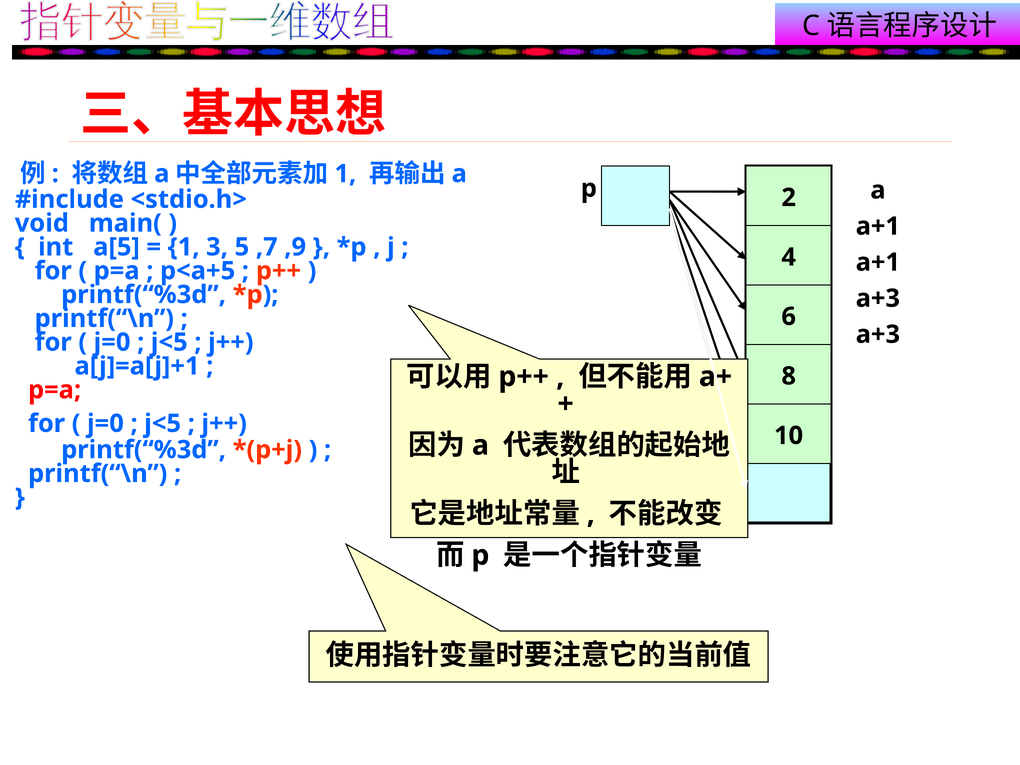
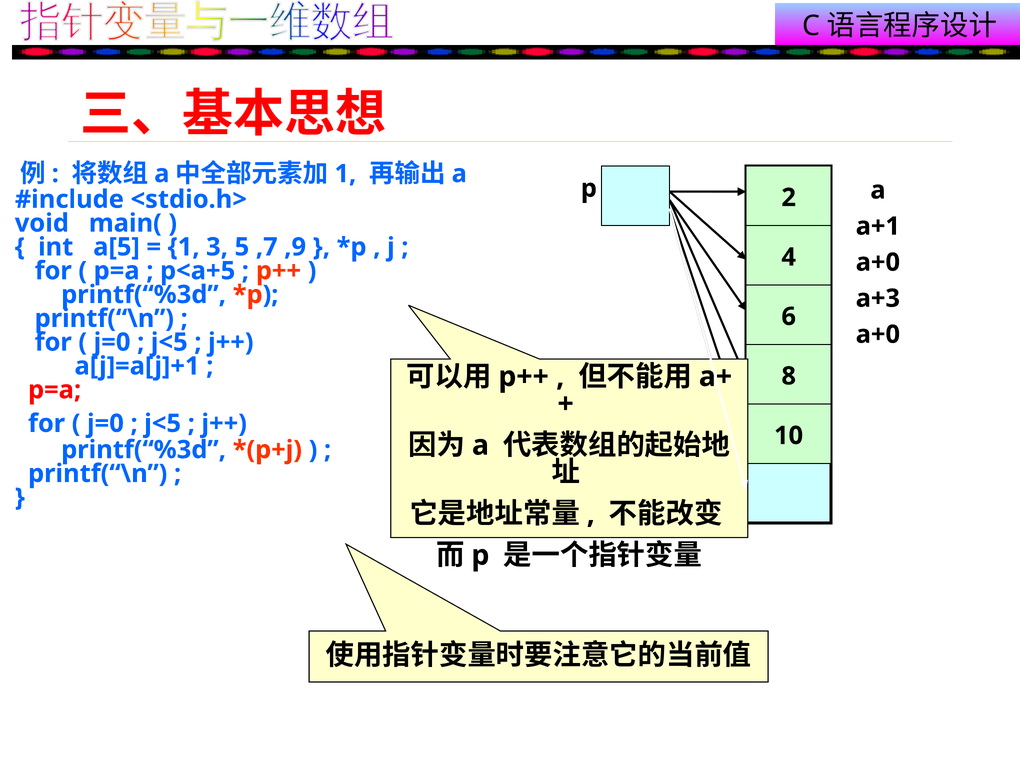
a+1: a+1 -> a+0 (878, 262)
a+3: a+3 -> a+0 (878, 334)
